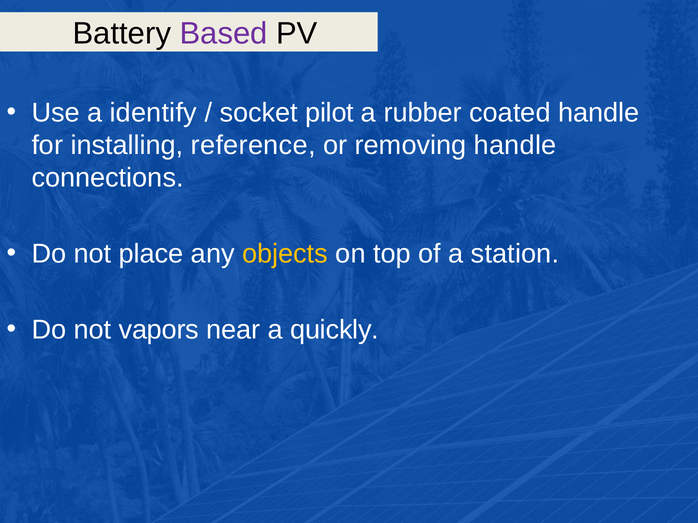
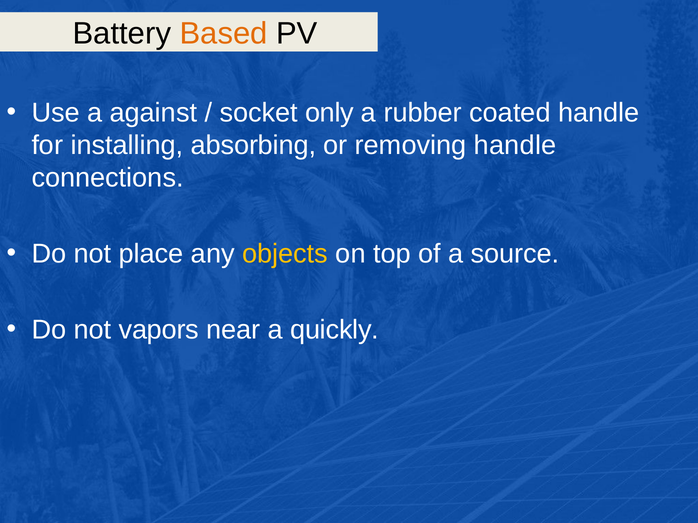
Based colour: purple -> orange (224, 33)
identify: identify -> against (153, 113)
pilot: pilot -> only (330, 113)
reference: reference -> absorbing (253, 146)
station: station -> source (515, 254)
